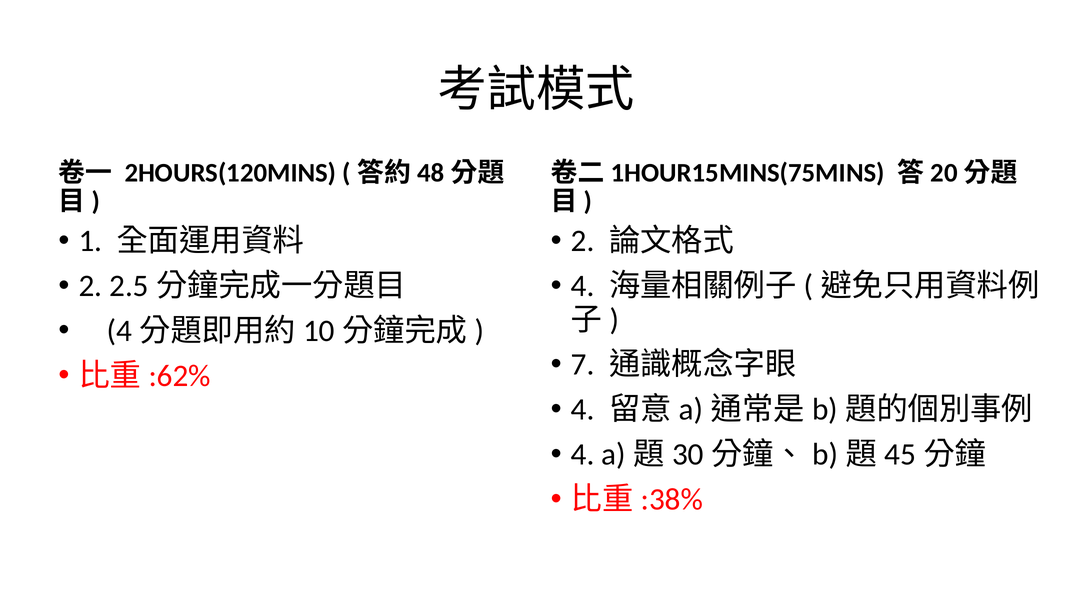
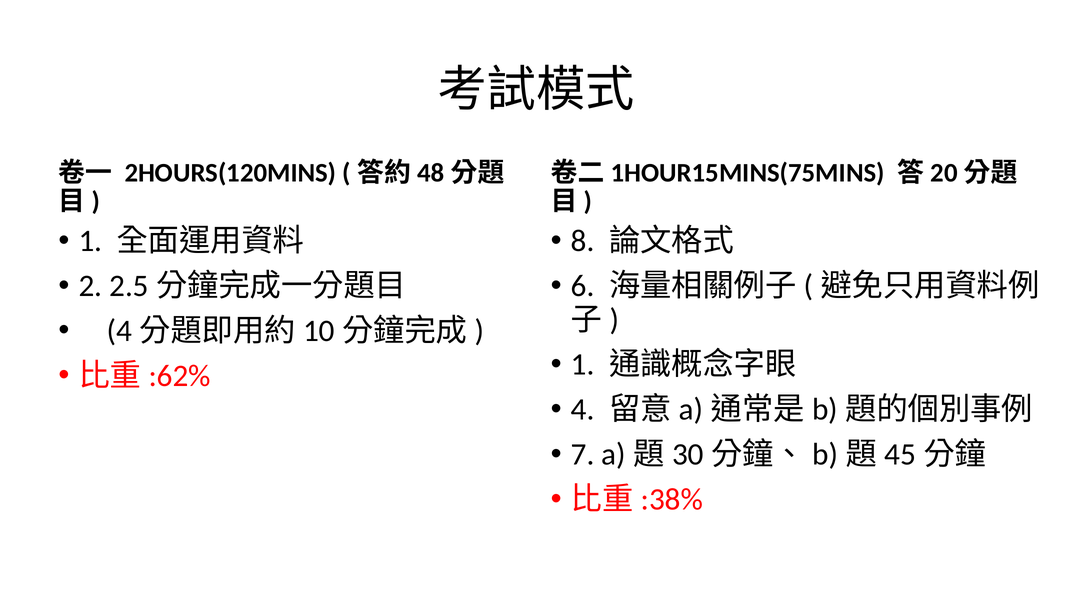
2: 2 -> 8 (583, 241)
4: 4 -> 6 (583, 286)
7: 7 -> 1 (583, 365)
4: 4 -> 7 (583, 455)
